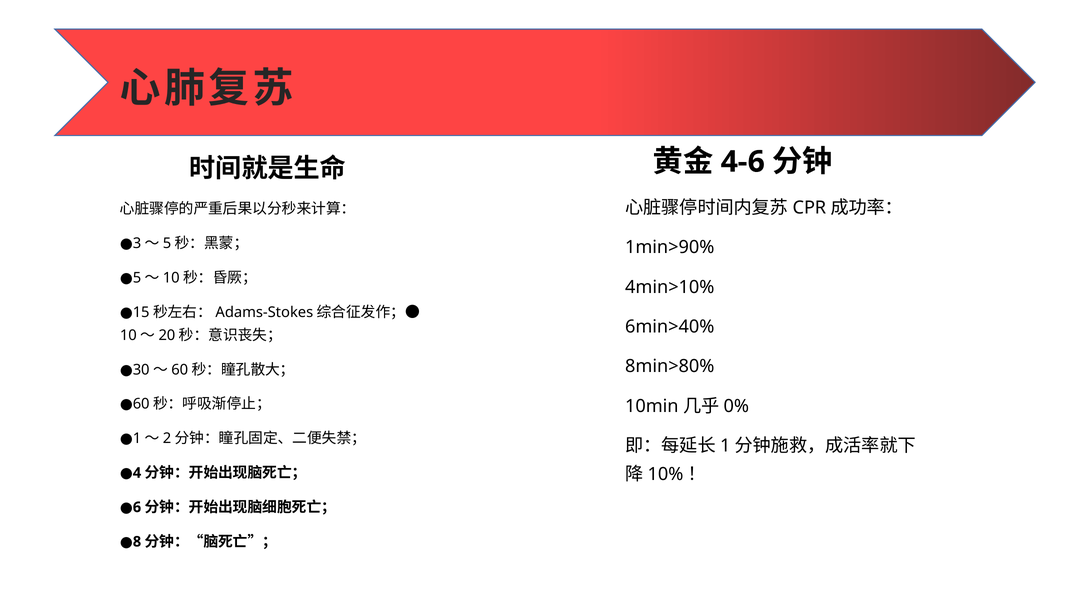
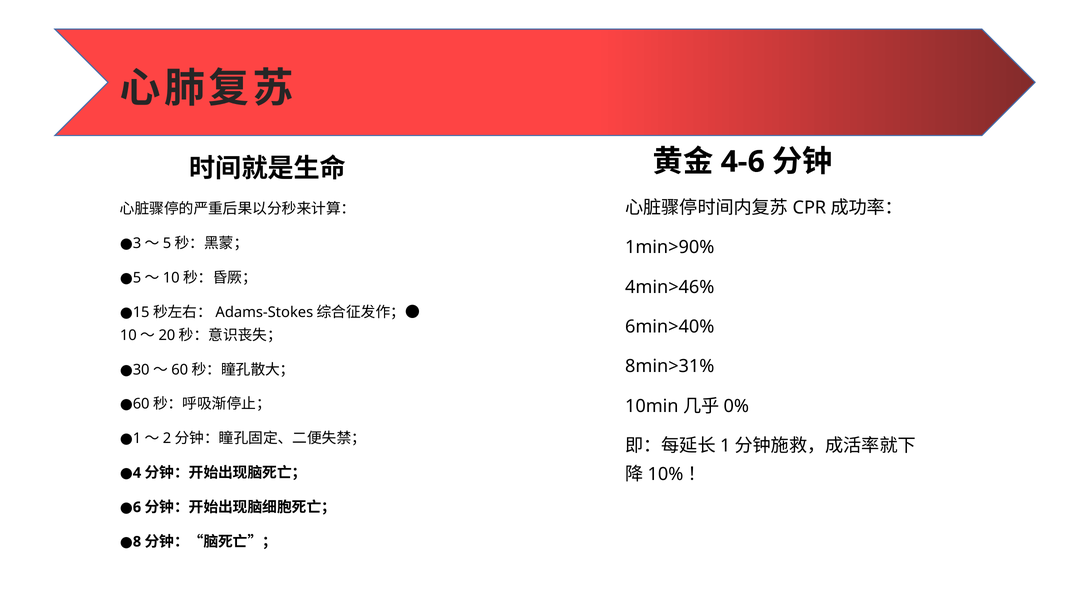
4min>10%: 4min>10% -> 4min>46% (670, 287)
8min>80%: 8min>80% -> 8min>31% (670, 367)
